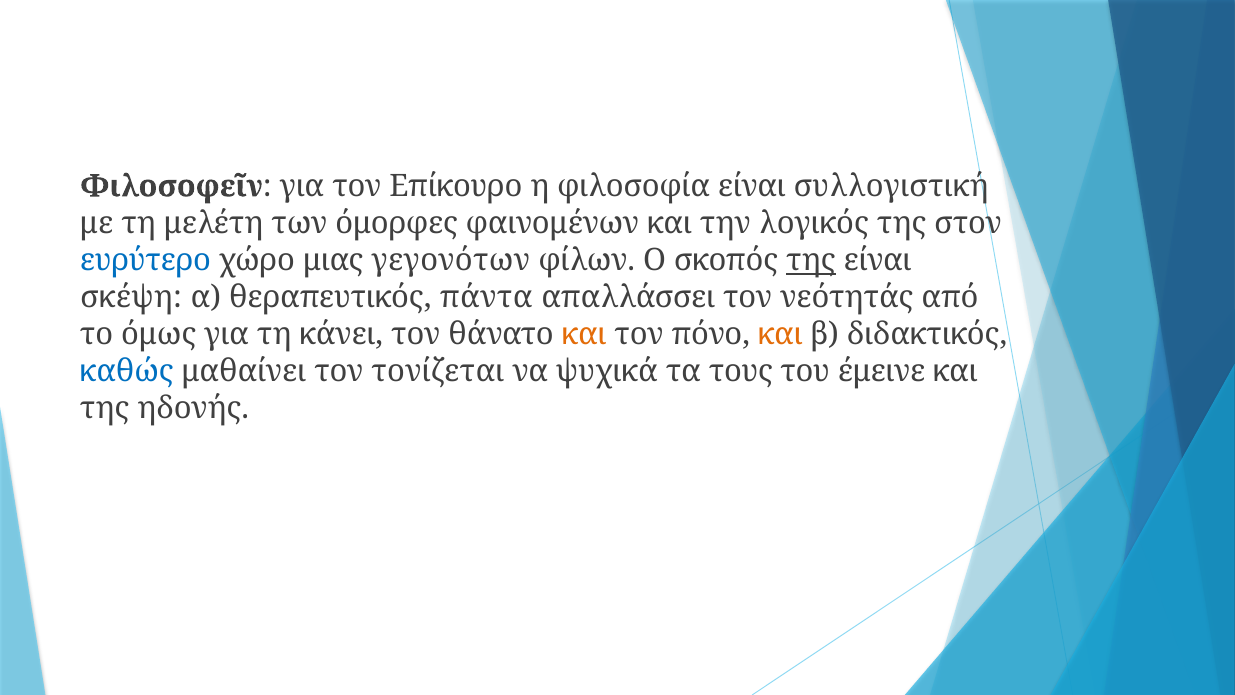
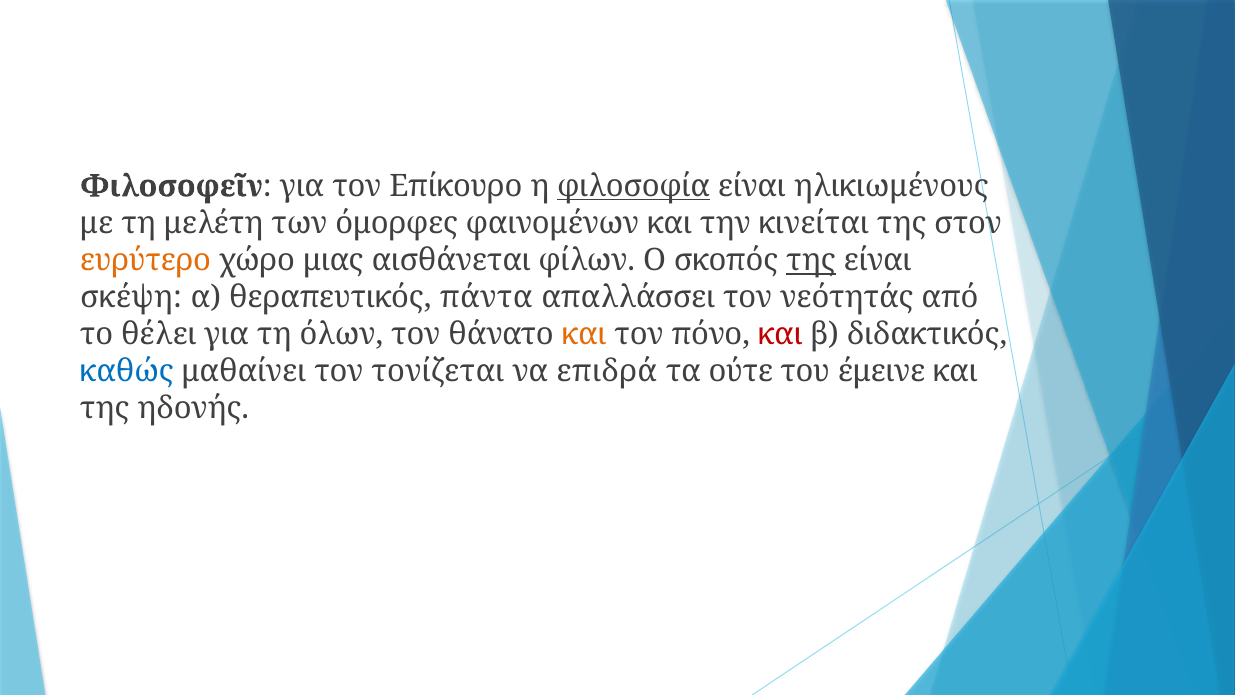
φιλοσοφία underline: none -> present (634, 186)
συλλογιστική: συλλογιστική -> ηλικιωμένους (891, 186)
λογικός: λογικός -> κινείται (814, 223)
ευρύτερο colour: blue -> orange (145, 260)
γεγονότων: γεγονότων -> αισθάνεται (451, 260)
όμως: όμως -> θέλει (159, 334)
κάνει: κάνει -> όλων (341, 334)
και colour: orange -> red (780, 334)
ψυχικά: ψυχικά -> επιδρά (607, 371)
τους: τους -> ούτε (741, 371)
